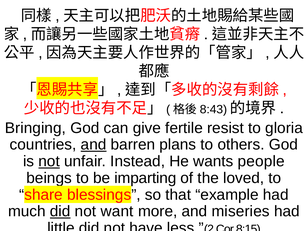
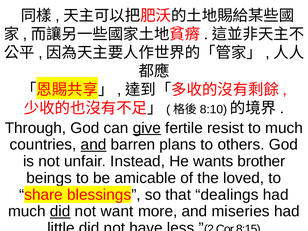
8:43: 8:43 -> 8:10 (213, 109)
Bringing: Bringing -> Through (35, 128)
give underline: none -> present (147, 128)
to gloria: gloria -> much (284, 128)
not underline: present -> none (49, 161)
people: people -> brother (261, 161)
imparting: imparting -> amicable (145, 178)
example: example -> dealings (227, 195)
